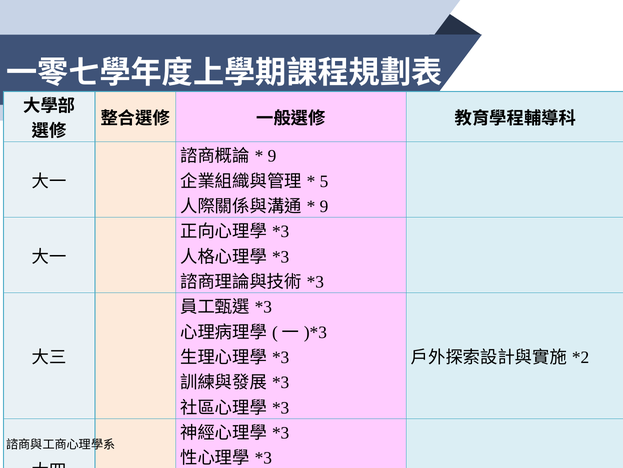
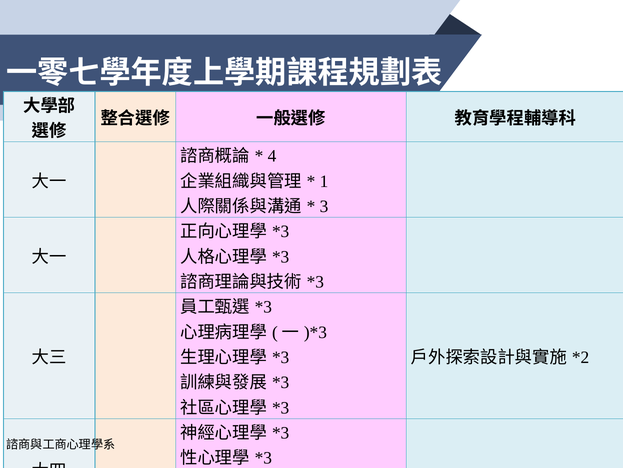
9: 9 -> 4 (272, 156)
5: 5 -> 1 (324, 181)
9: 9 -> 3 (324, 206)
